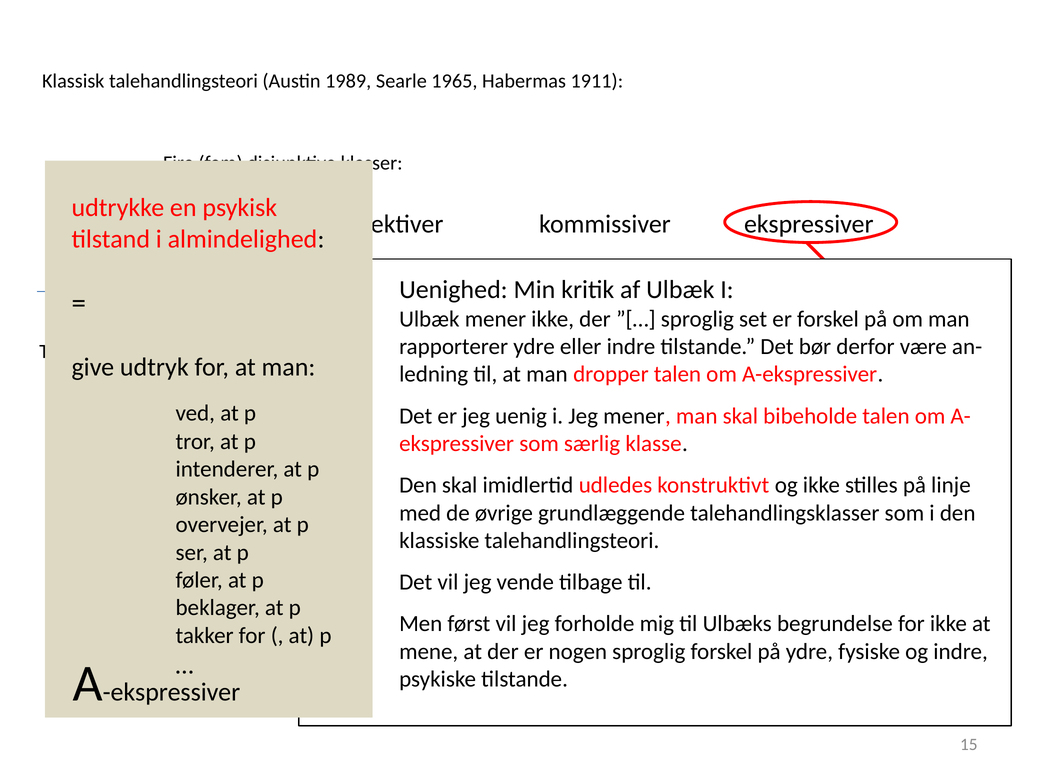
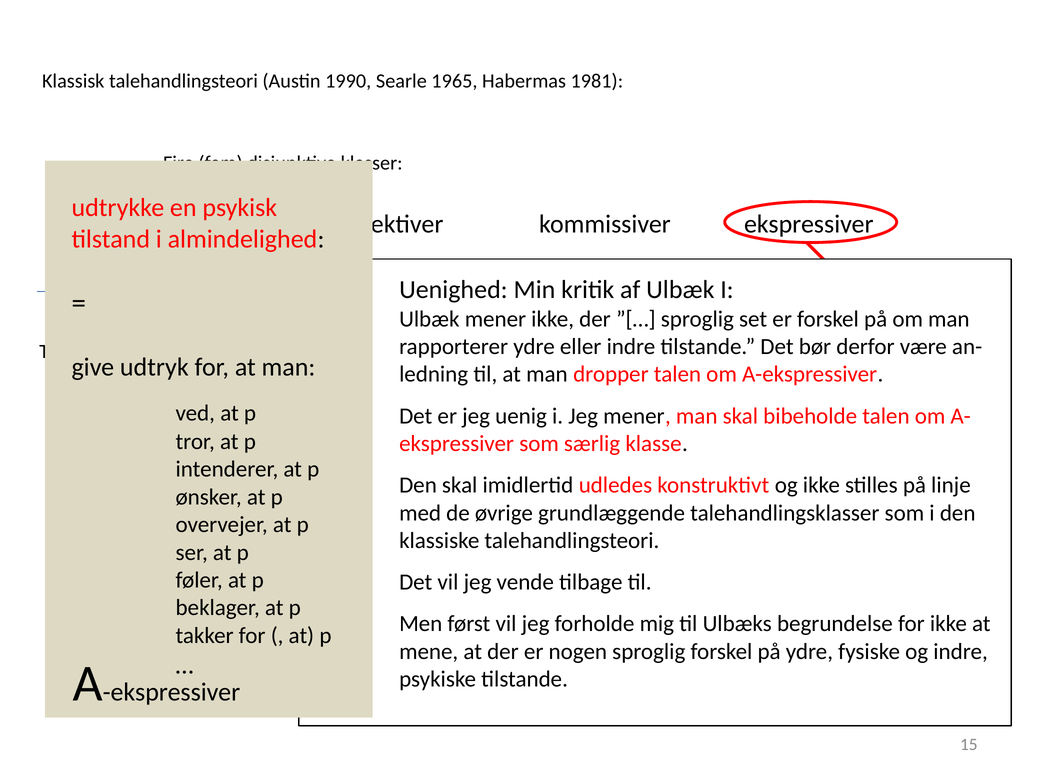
1989: 1989 -> 1990 (348, 81)
1911: 1911 -> 1981 (597, 81)
